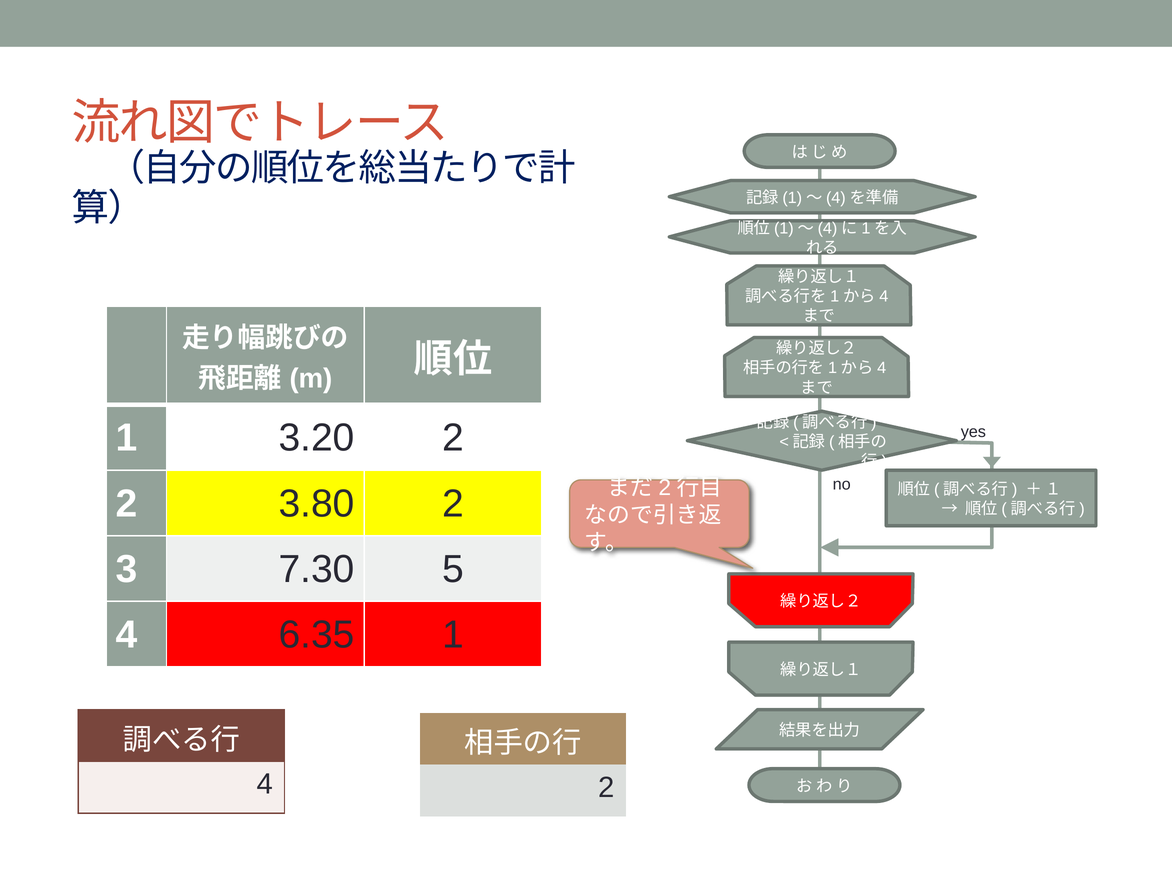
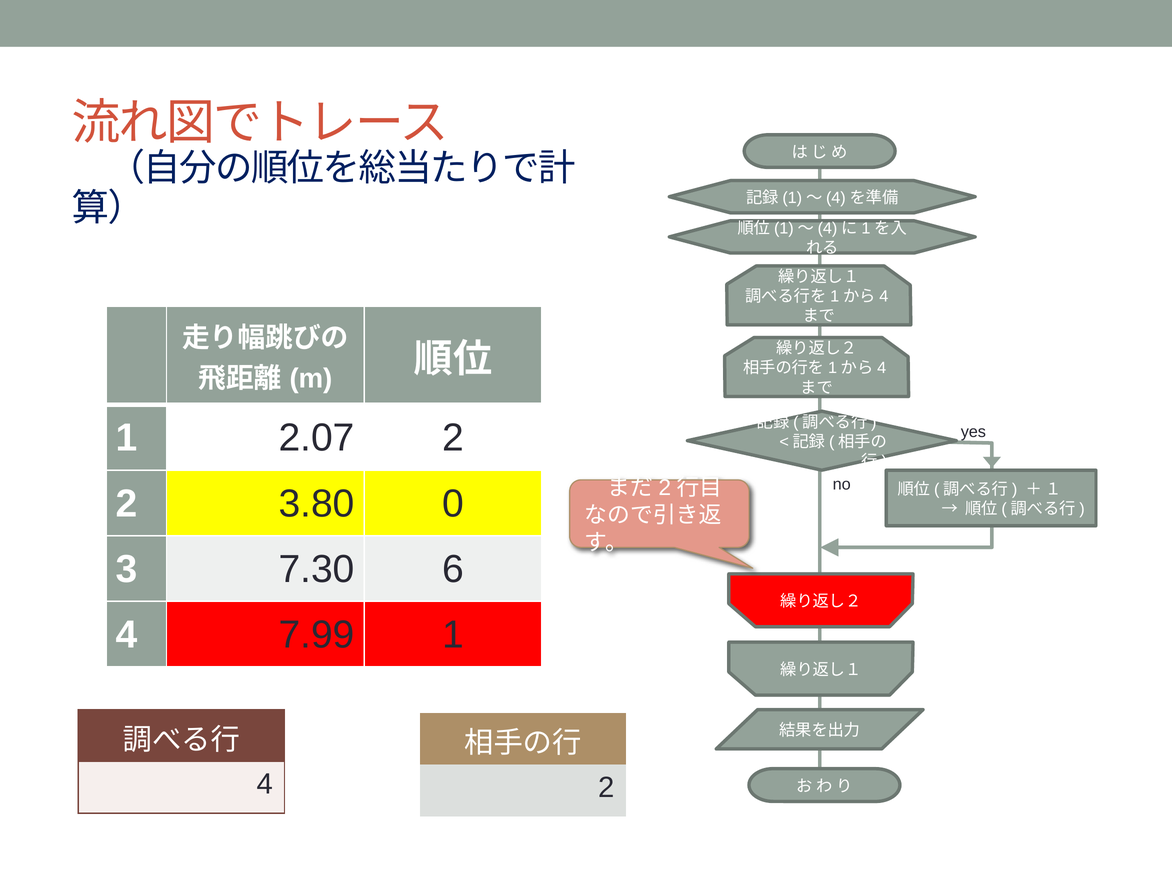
3.20: 3.20 -> 2.07 (317, 438)
3.80 2: 2 -> 0 (453, 504)
5: 5 -> 6 (453, 569)
6.35: 6.35 -> 7.99 (317, 635)
